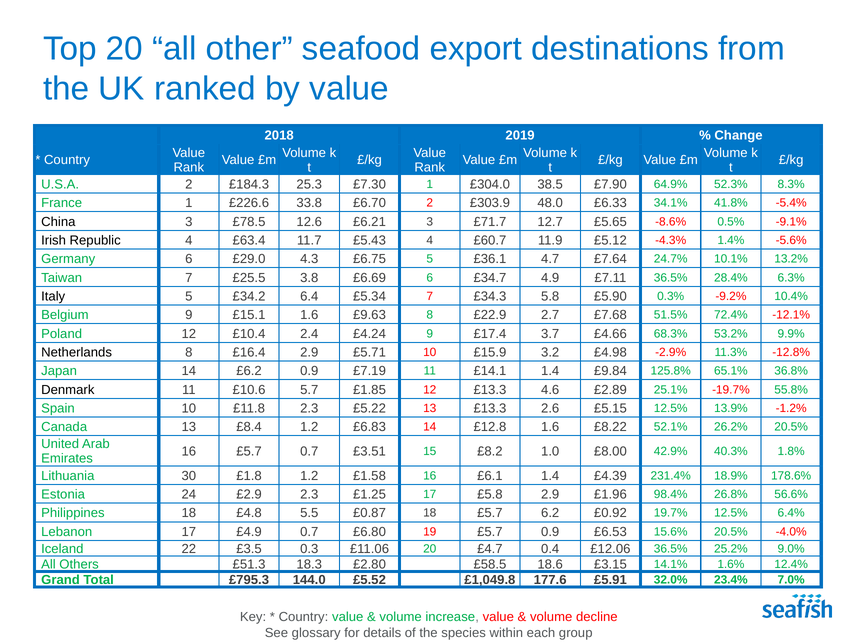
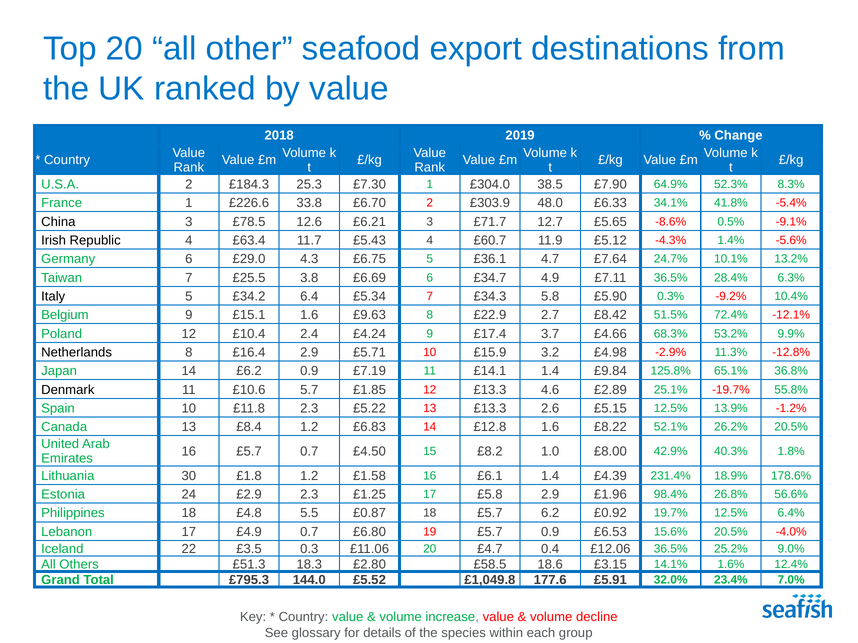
£7.68: £7.68 -> £8.42 (610, 315)
£3.51: £3.51 -> £4.50 (369, 452)
